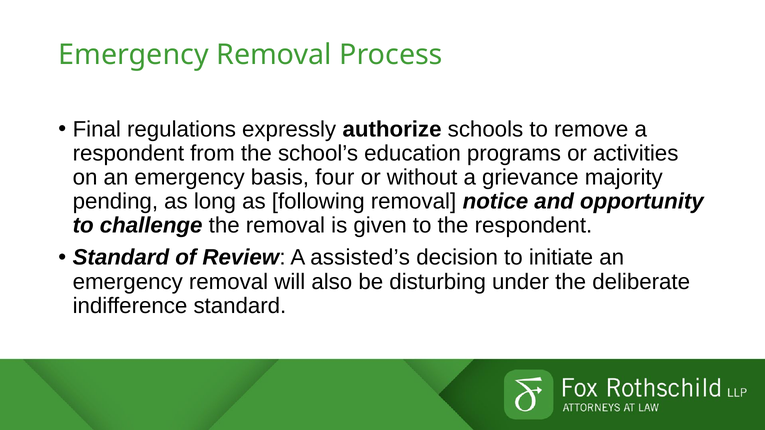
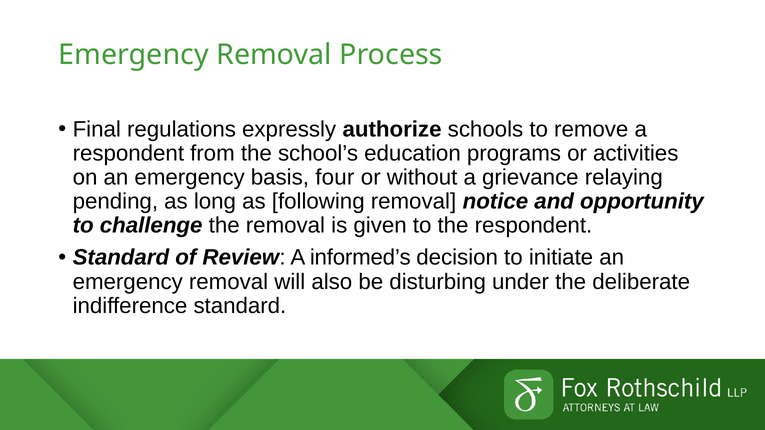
majority: majority -> relaying (624, 178)
assisted’s: assisted’s -> informed’s (360, 258)
